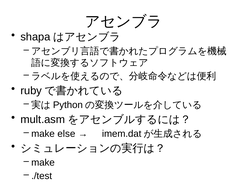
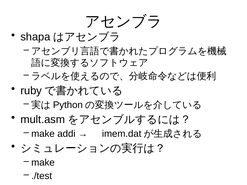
else: else -> addi (66, 134)
